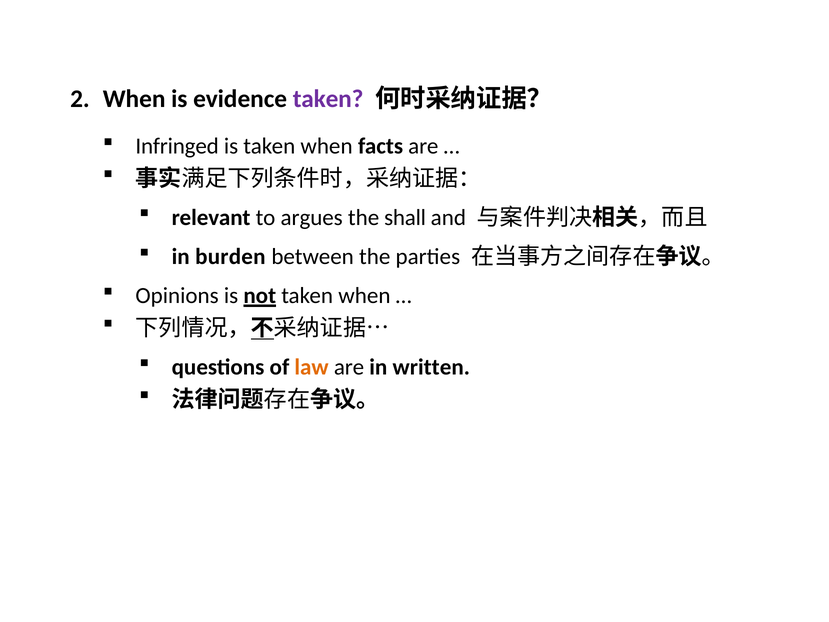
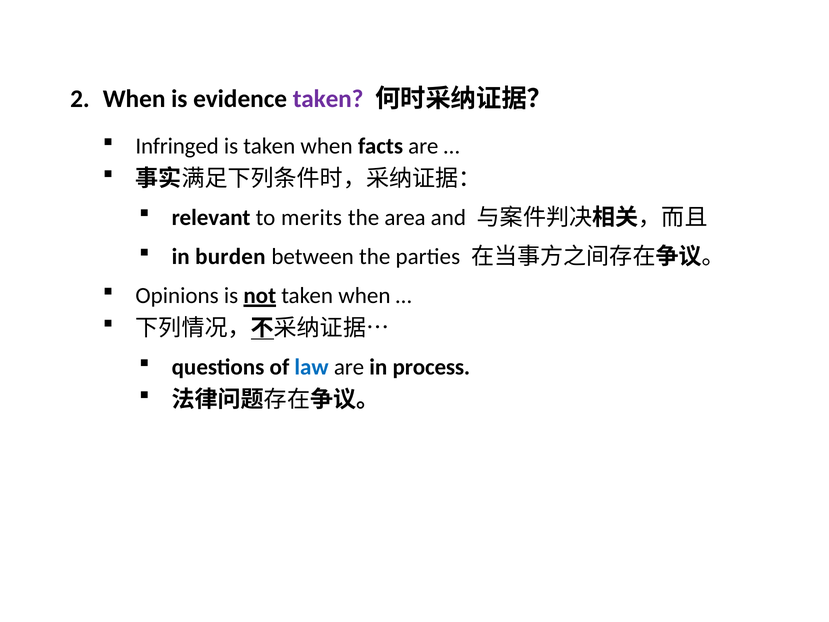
argues: argues -> merits (312, 217)
shall: shall -> area (405, 217)
law colour: orange -> blue (312, 367)
written: written -> process (431, 367)
